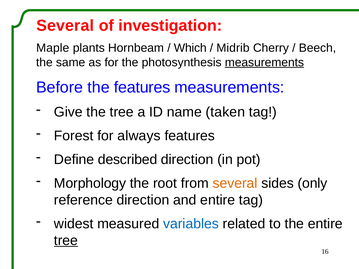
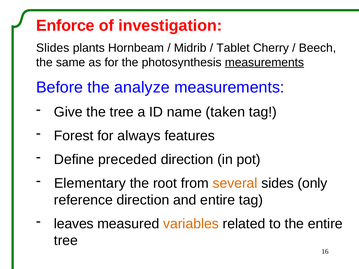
Several: Several -> Enforce (65, 26)
Maple: Maple -> Slides (53, 48)
Which: Which -> Midrib (190, 48)
Midrib: Midrib -> Tablet (233, 48)
the features: features -> analyze (142, 87)
described: described -> preceded (127, 160)
Morphology: Morphology -> Elementary (90, 183)
widest: widest -> leaves (74, 224)
variables colour: blue -> orange (191, 224)
tree underline: present -> none (66, 241)
